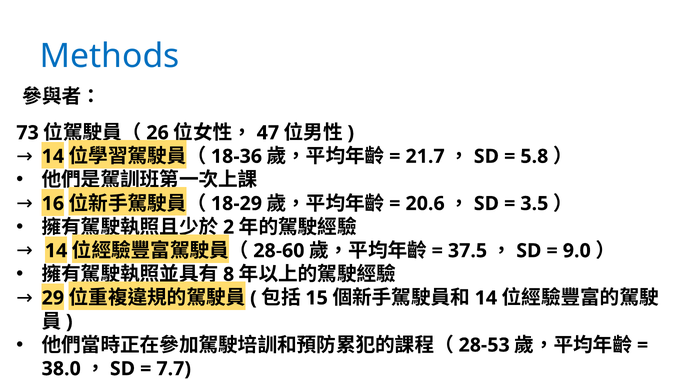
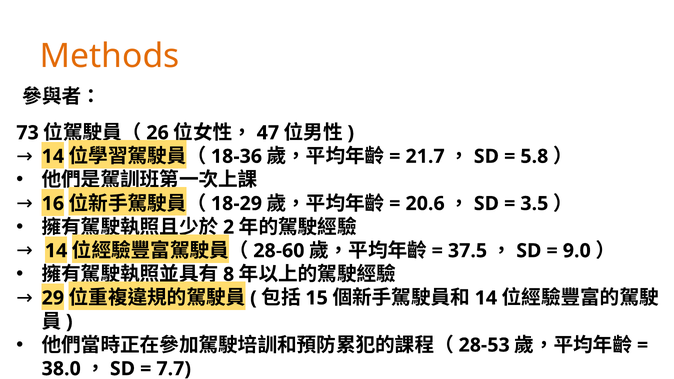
Methods colour: blue -> orange (110, 56)
